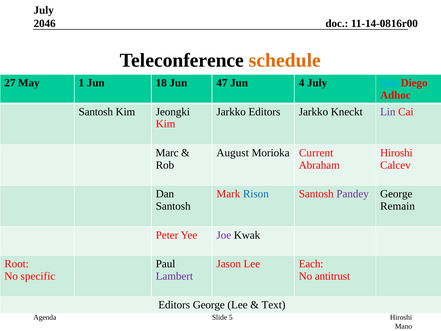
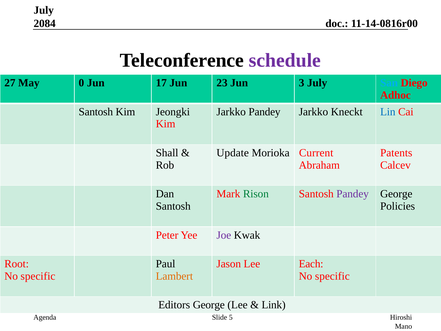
2046: 2046 -> 2084 (45, 24)
schedule colour: orange -> purple (285, 60)
1: 1 -> 0 (81, 83)
18: 18 -> 17 (161, 83)
47: 47 -> 23 (222, 83)
4: 4 -> 3 (302, 83)
Jarkko Editors: Editors -> Pandey (265, 112)
Lin colour: purple -> blue (388, 112)
Marc: Marc -> Shall (167, 153)
August: August -> Update (233, 153)
Hiroshi: Hiroshi -> Patents (396, 153)
Rison colour: blue -> green (256, 194)
Remain: Remain -> Policies (398, 206)
Lambert colour: purple -> orange (174, 276)
antitrust: antitrust -> specific (332, 276)
Text: Text -> Link (274, 305)
